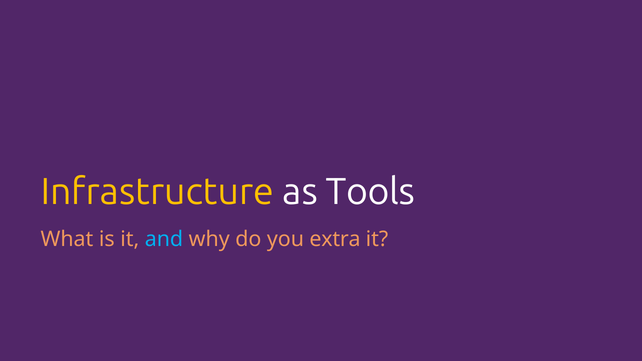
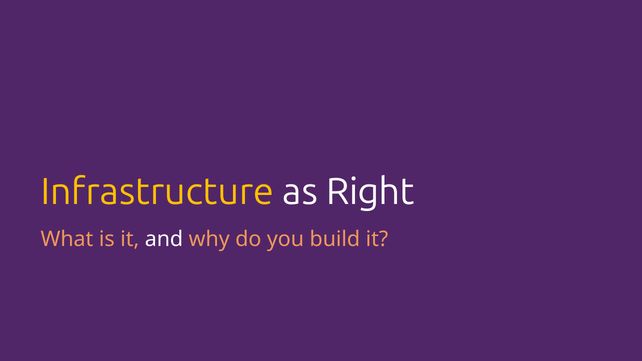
Tools: Tools -> Right (370, 192)
and colour: light blue -> white (164, 239)
extra: extra -> build (335, 239)
